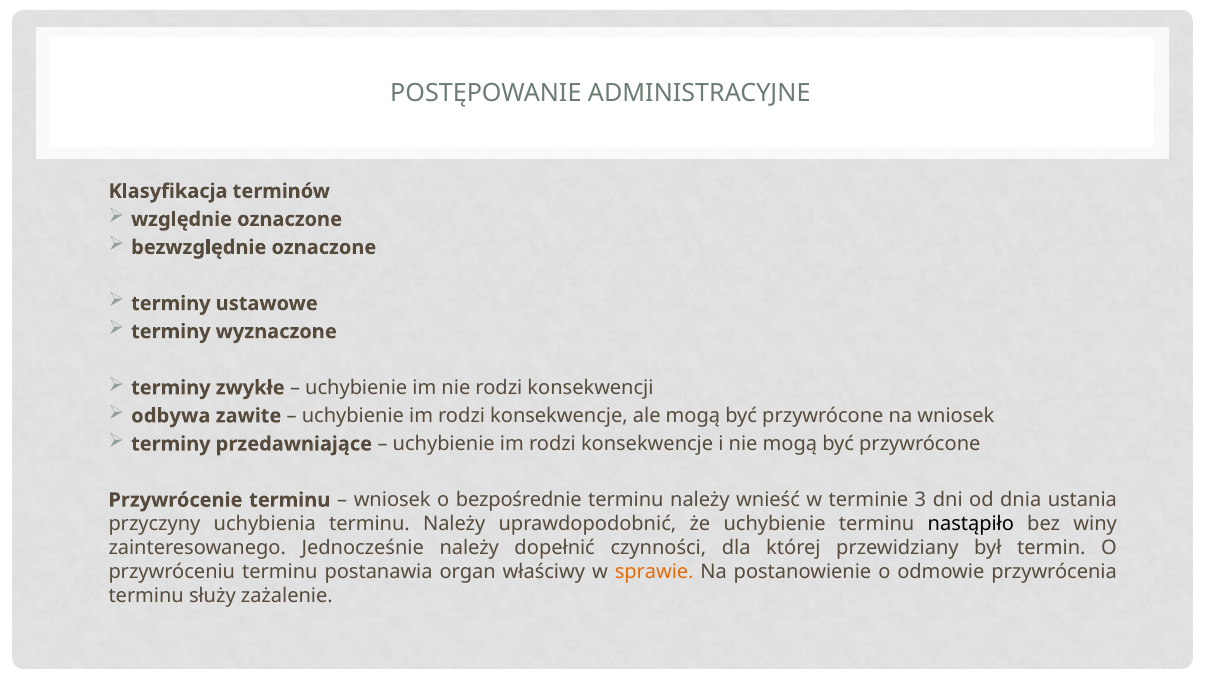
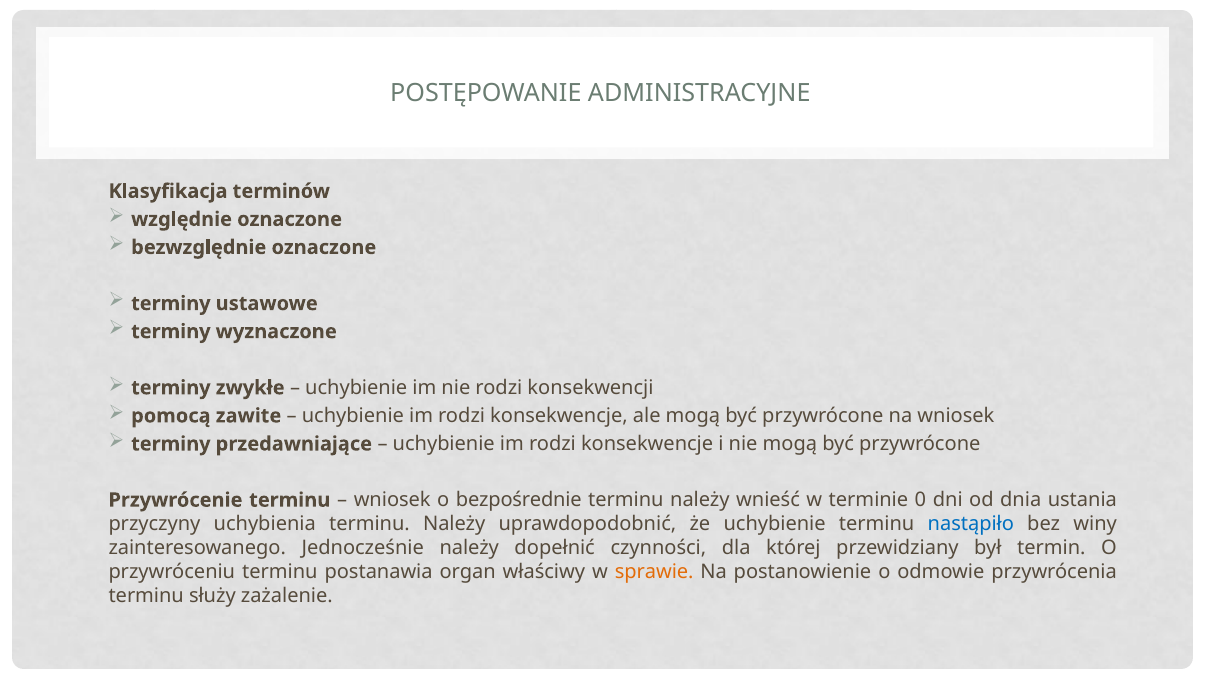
odbywa: odbywa -> pomocą (171, 416)
3: 3 -> 0 (920, 500)
nastąpiło colour: black -> blue (971, 524)
